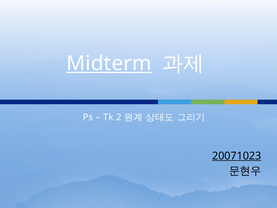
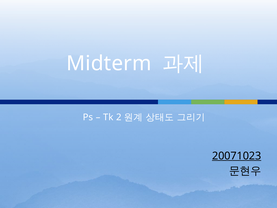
Midterm underline: present -> none (109, 63)
